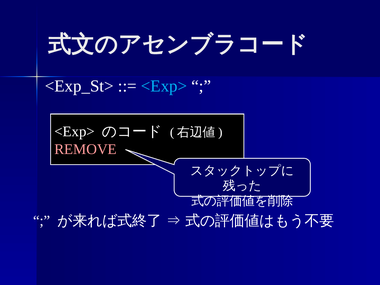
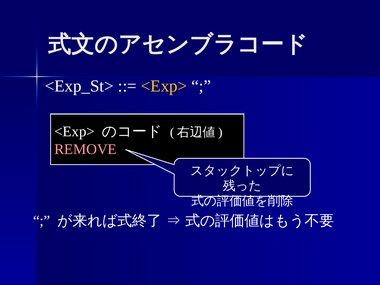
<Exp> colour: light blue -> yellow (164, 86)
